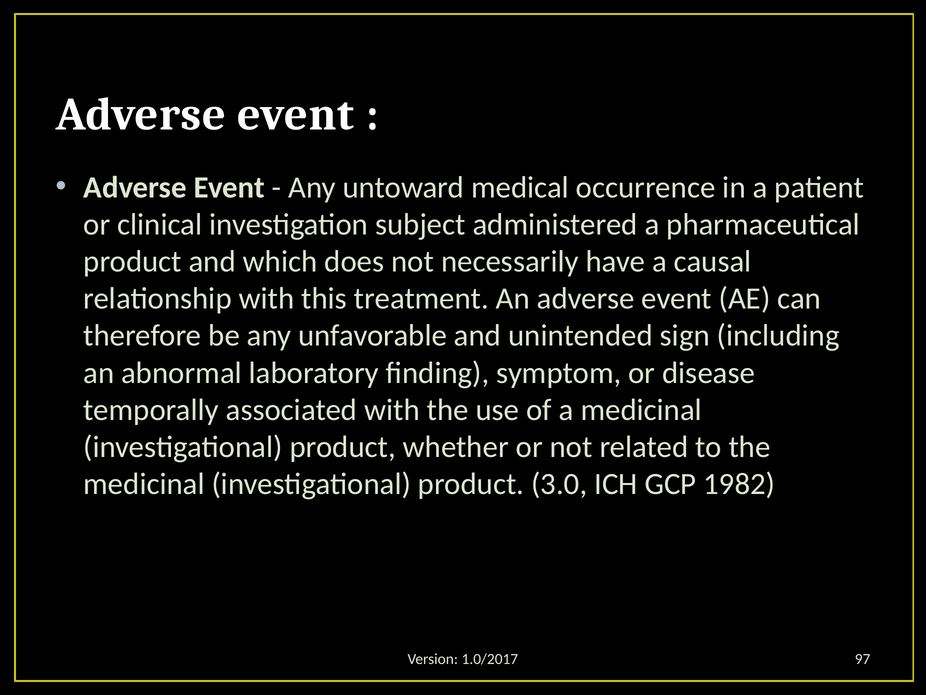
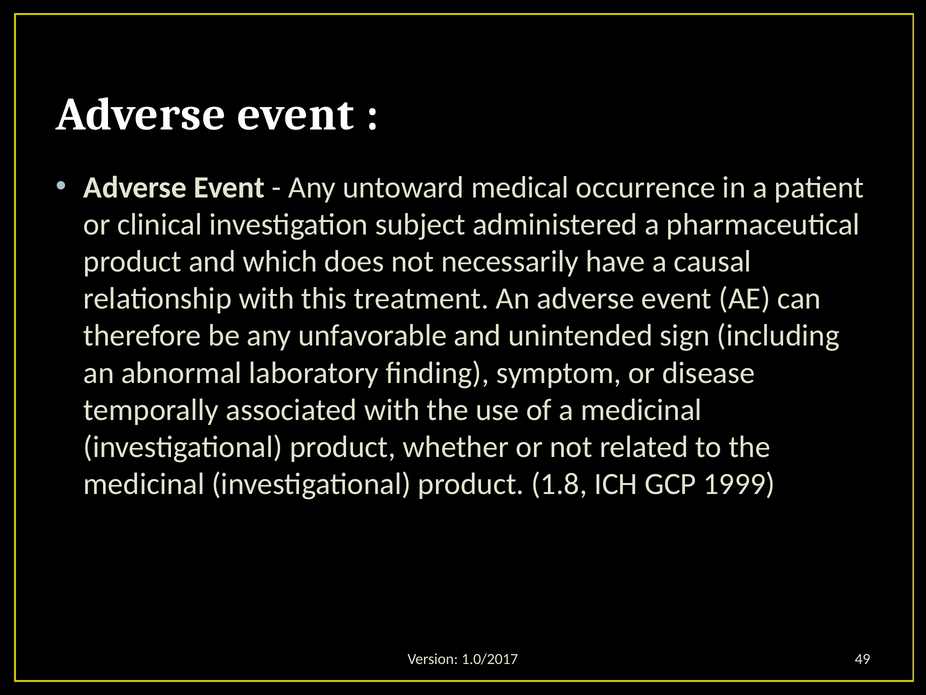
3.0: 3.0 -> 1.8 (559, 484)
1982: 1982 -> 1999 (739, 484)
97: 97 -> 49 (863, 659)
